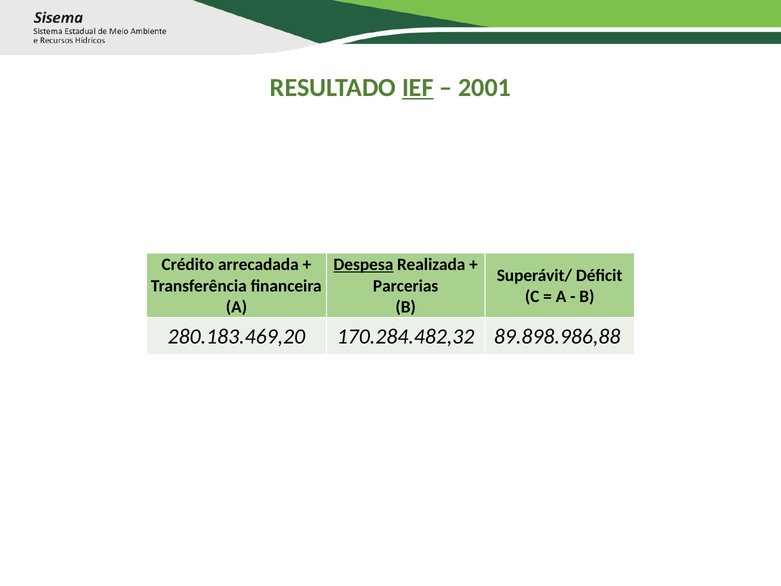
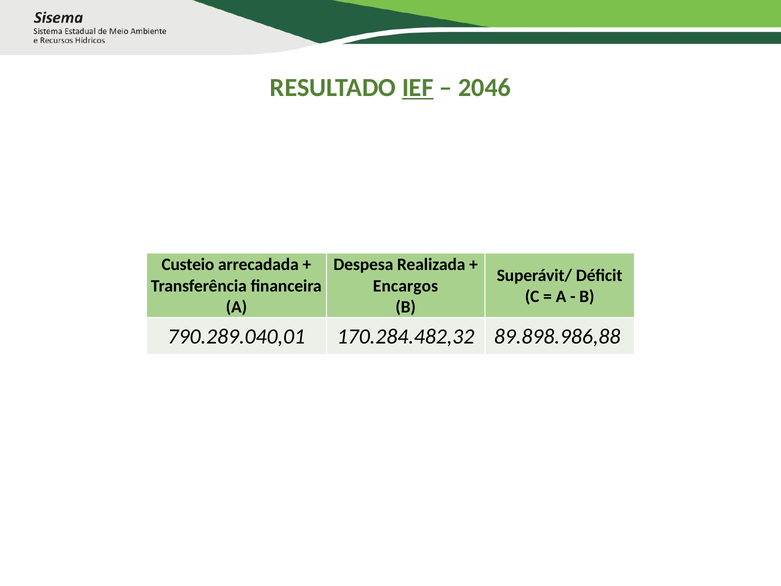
2001: 2001 -> 2046 (485, 87)
Crédito: Crédito -> Custeio (188, 265)
Despesa underline: present -> none (363, 265)
Parcerias: Parcerias -> Encargos (406, 286)
280.183.469,20: 280.183.469,20 -> 790.289.040,01 (236, 337)
